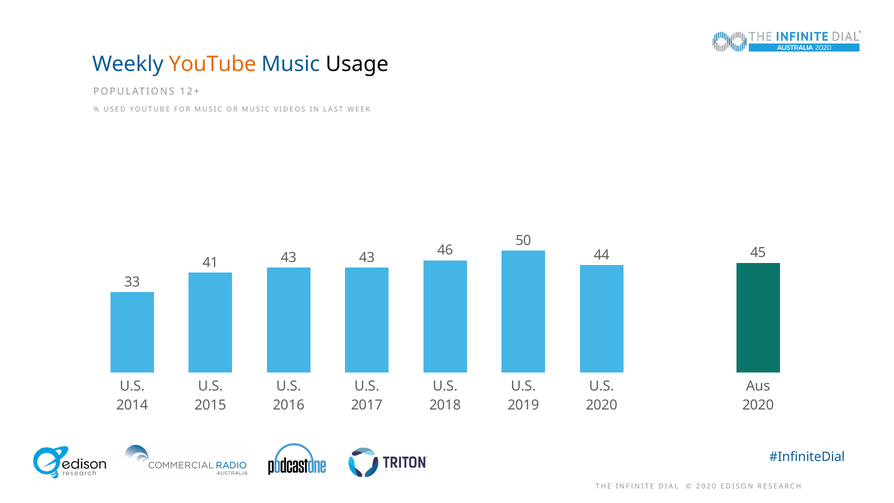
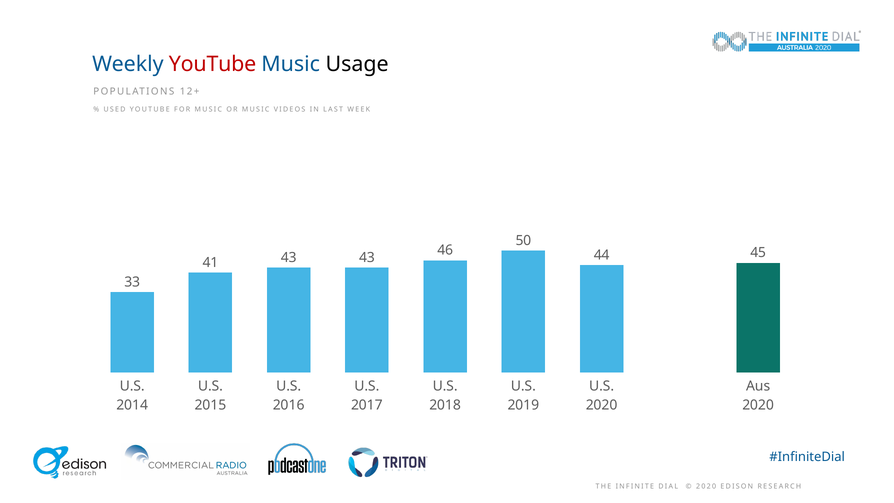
YouTube colour: orange -> red (213, 64)
